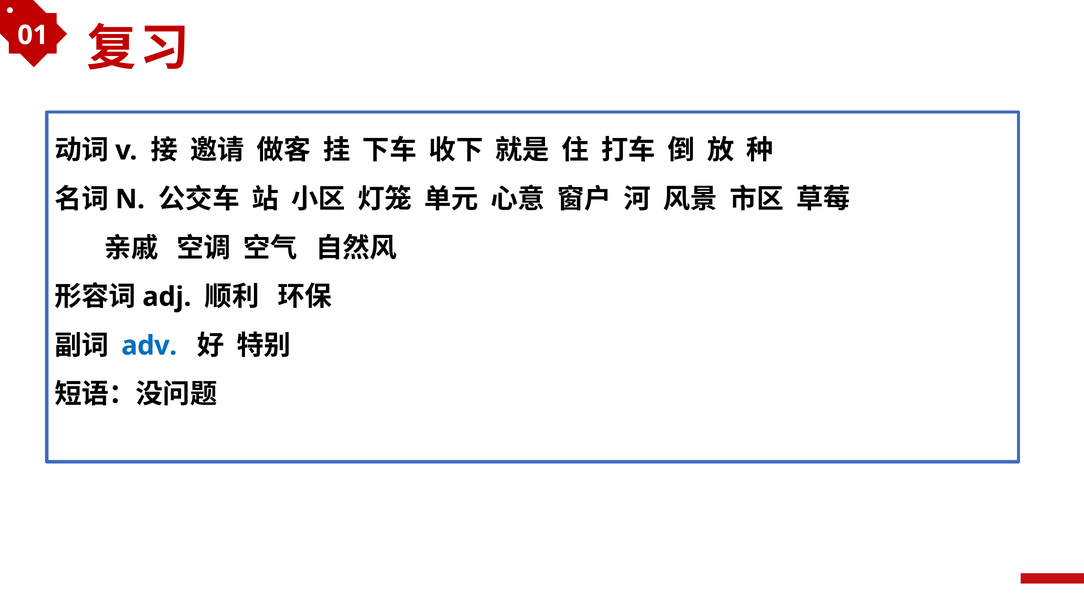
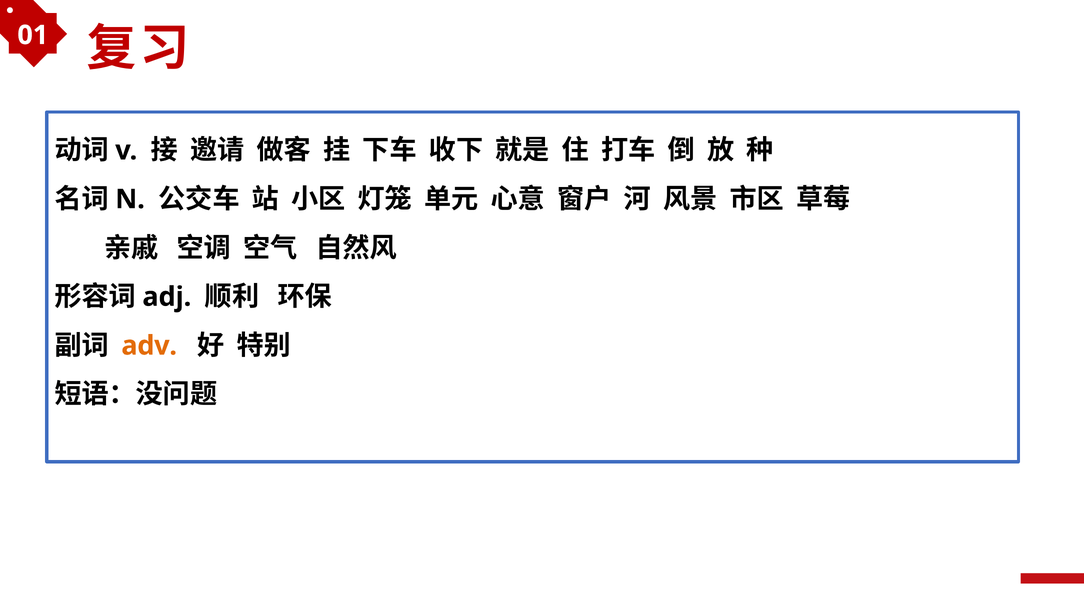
adv colour: blue -> orange (149, 346)
